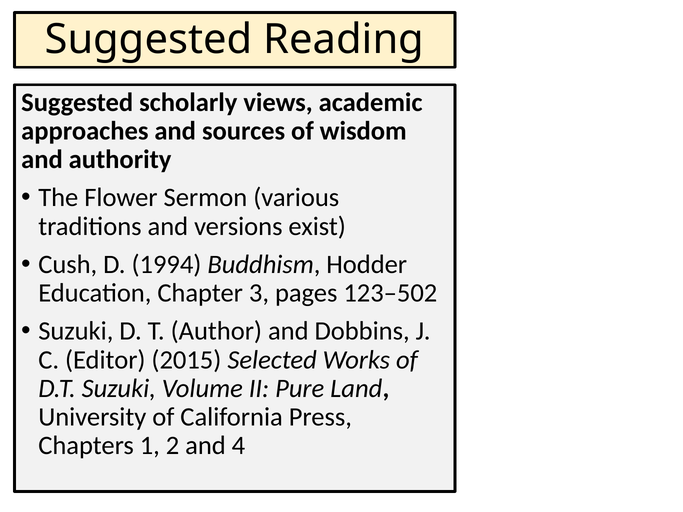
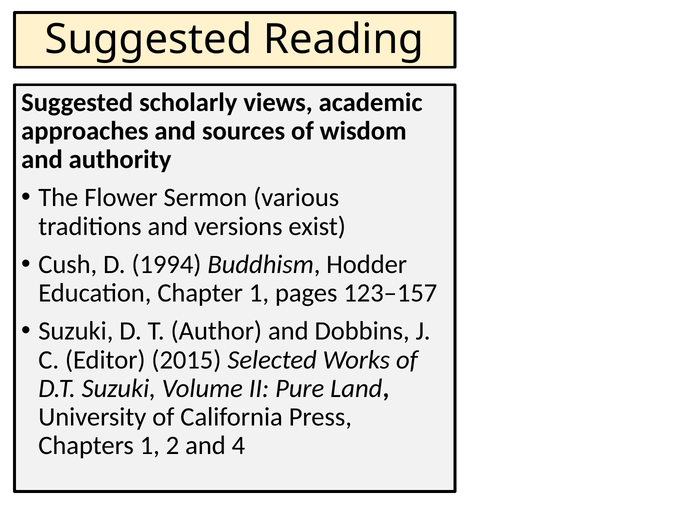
Chapter 3: 3 -> 1 (259, 293)
123–502: 123–502 -> 123–157 (390, 293)
